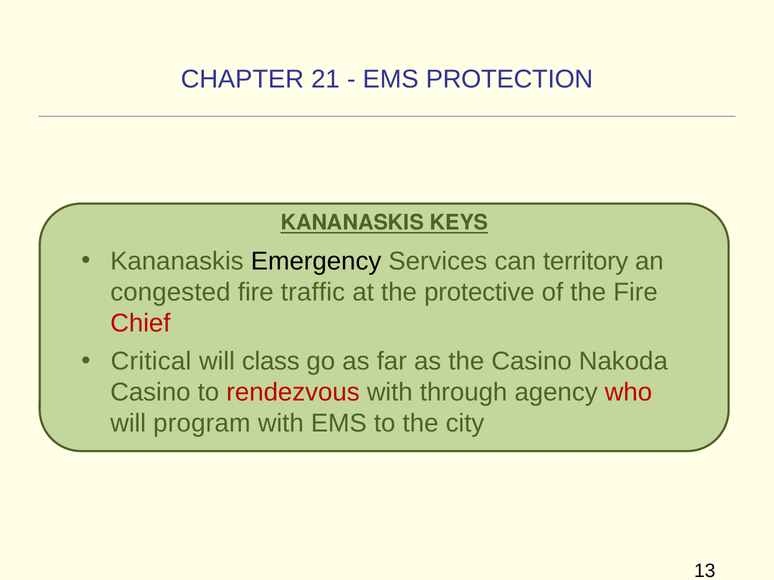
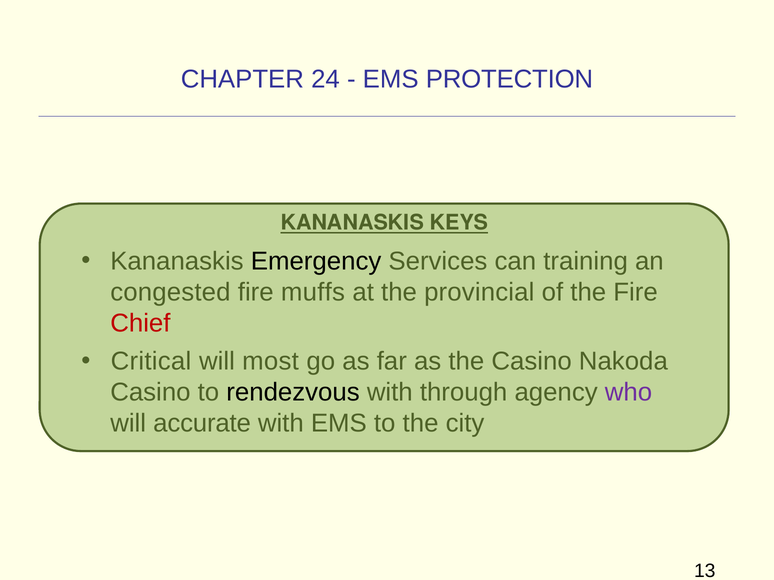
21: 21 -> 24 (326, 79)
territory: territory -> training (586, 261)
traffic: traffic -> muffs (313, 292)
protective: protective -> provincial (479, 292)
class: class -> most (271, 362)
rendezvous colour: red -> black (293, 393)
who colour: red -> purple (628, 393)
program: program -> accurate (202, 424)
